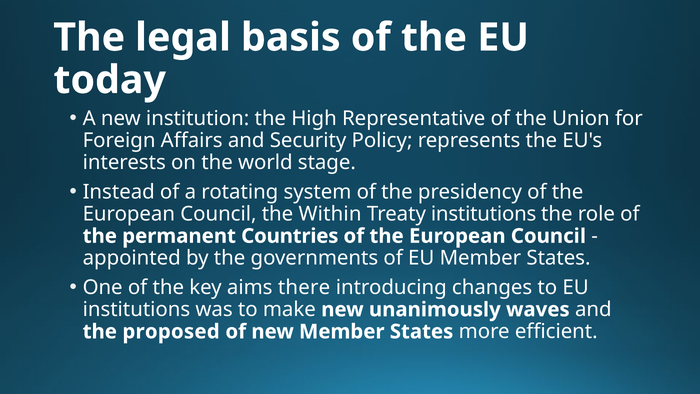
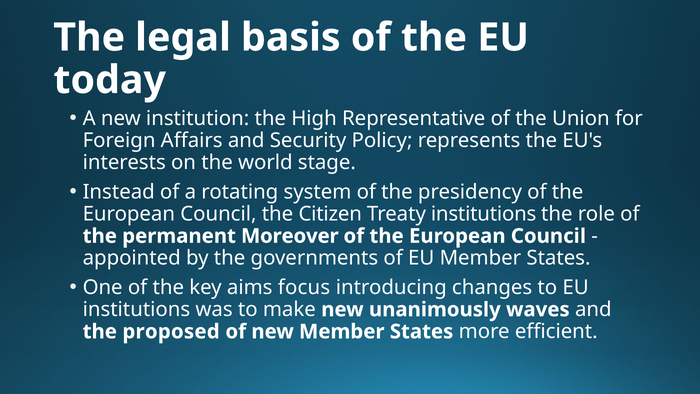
Within: Within -> Citizen (330, 214)
Countries: Countries -> Moreover (290, 236)
there: there -> focus (304, 287)
